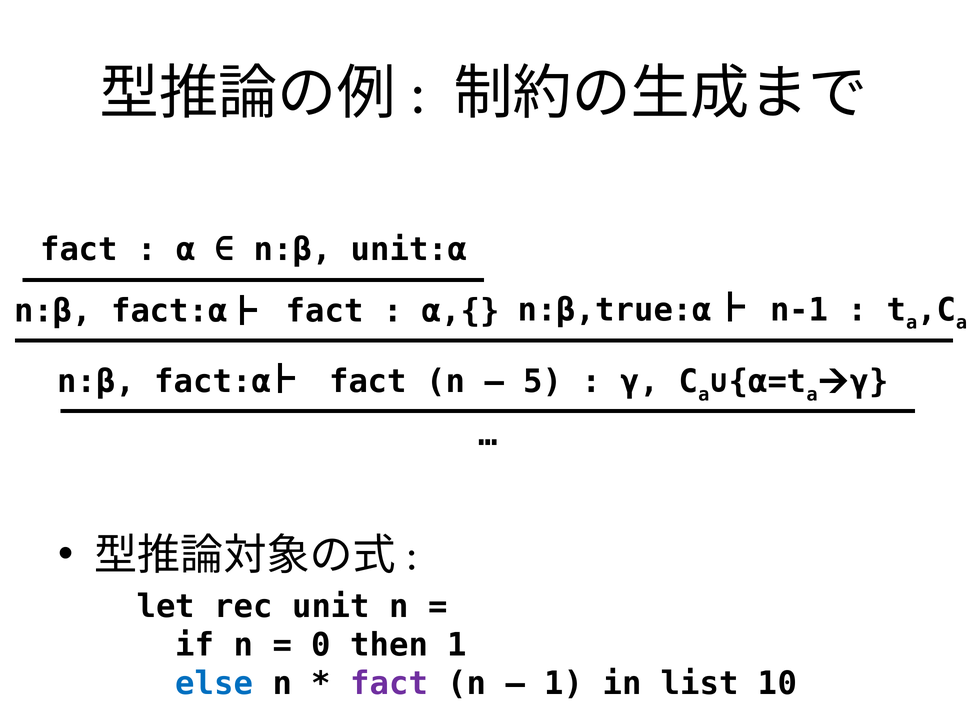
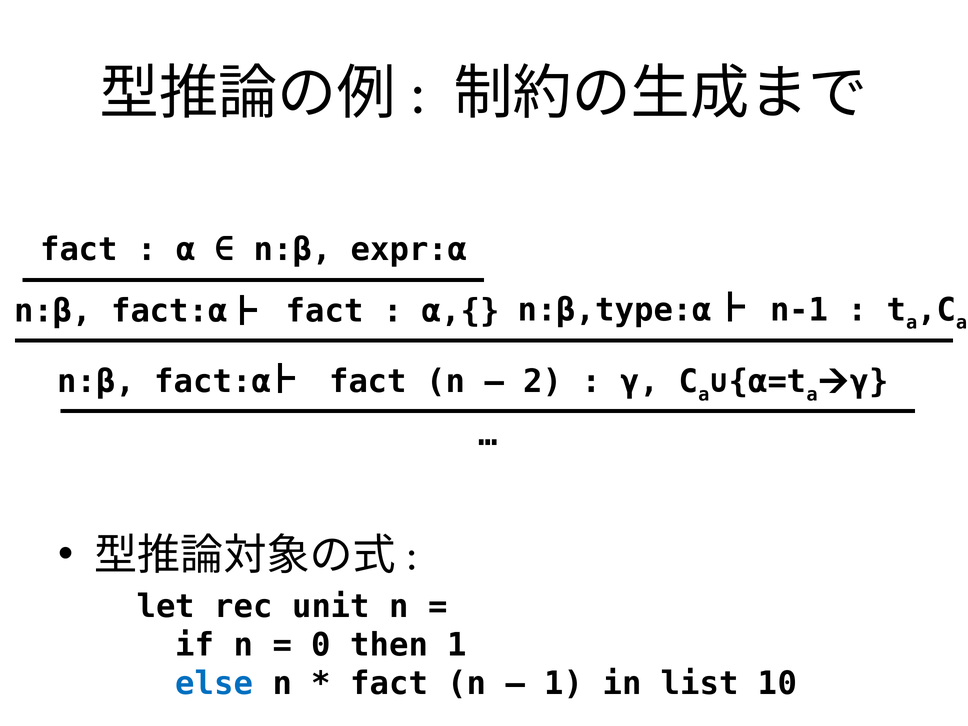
unit:α: unit:α -> expr:α (409, 250)
n:β,true:α: n:β,true:α -> n:β,type:α (615, 310)
5: 5 -> 2 (543, 382)
fact colour: purple -> black (389, 684)
